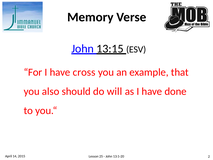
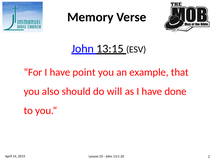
cross: cross -> point (84, 72)
